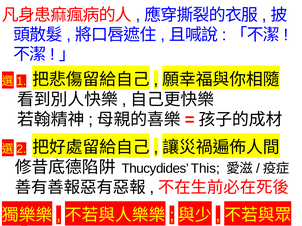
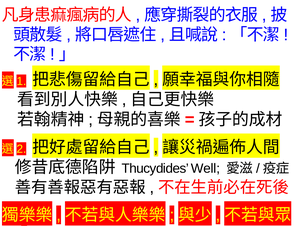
This: This -> Well (205, 169)
